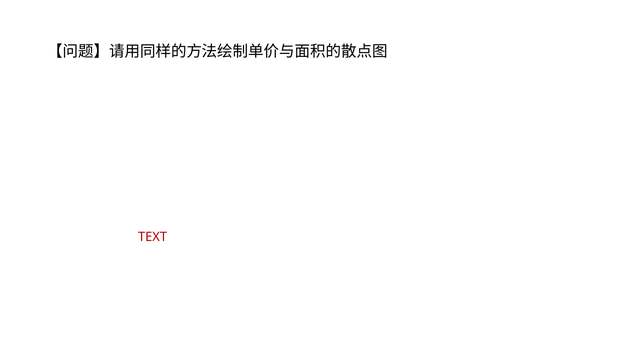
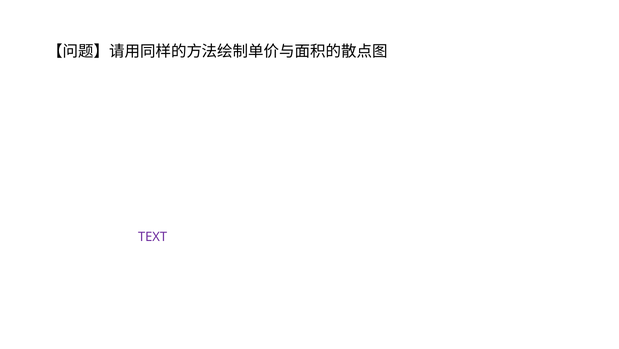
TEXT colour: red -> purple (153, 236)
